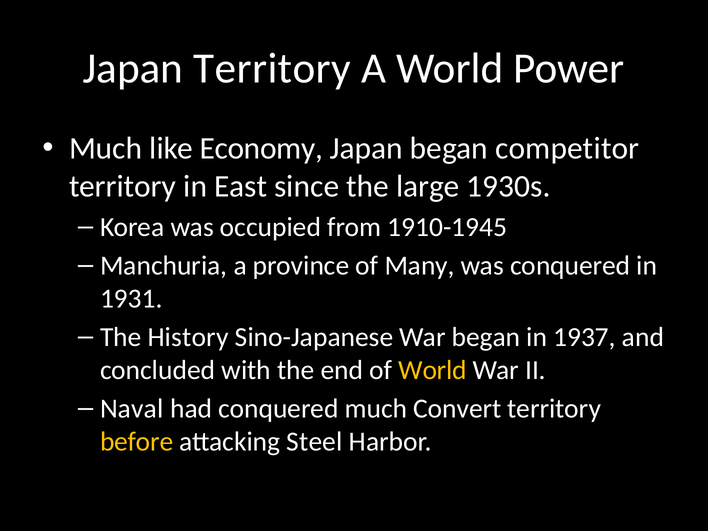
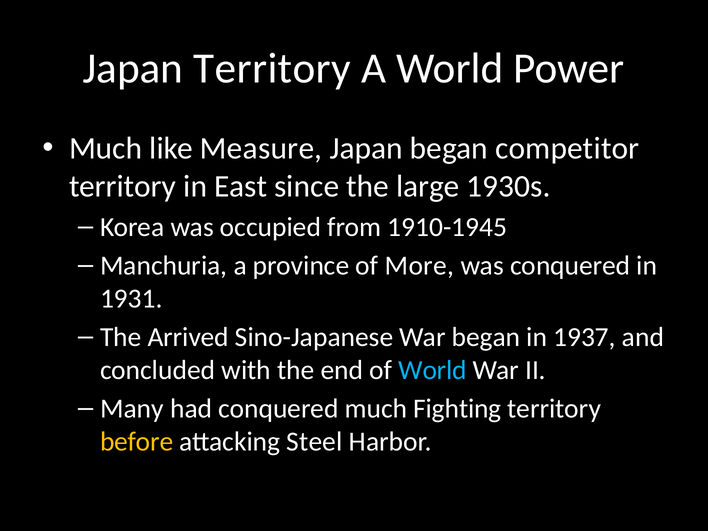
Economy: Economy -> Measure (261, 149)
Many: Many -> More (419, 266)
History: History -> Arrived (188, 337)
World colour: yellow -> light blue (433, 370)
Naval: Naval -> Many (132, 409)
Convert: Convert -> Fighting (457, 409)
